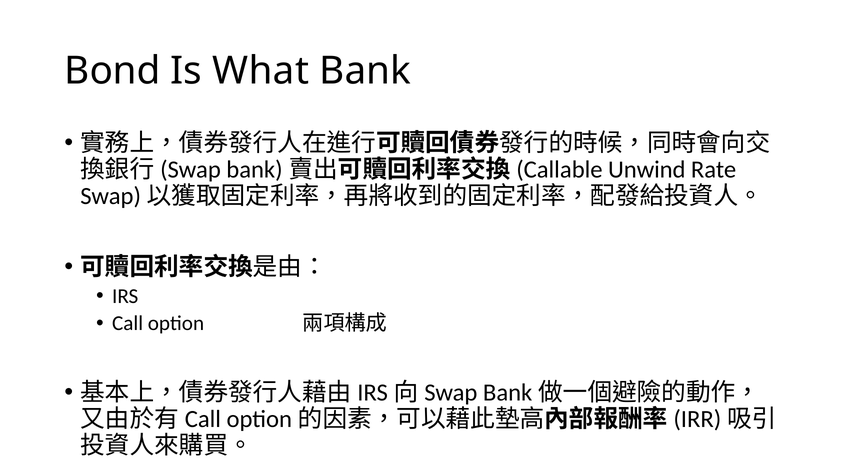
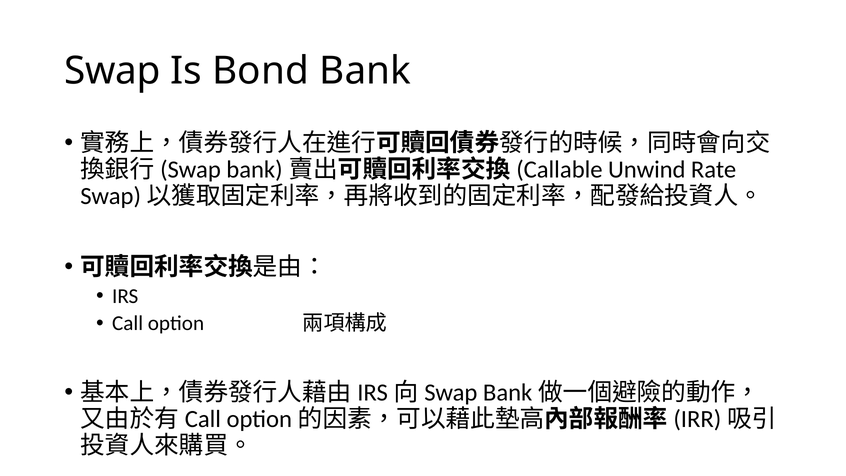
Bond: Bond -> Swap (113, 71)
What: What -> Bond (261, 71)
